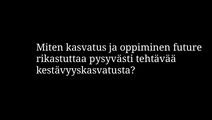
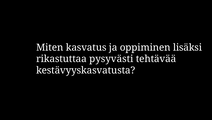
future: future -> lisäksi (188, 47)
